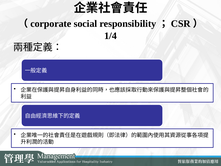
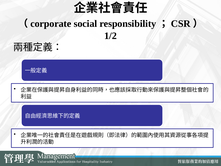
1/4: 1/4 -> 1/2 (110, 36)
